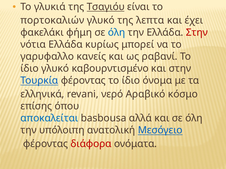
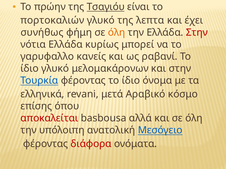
γλυκιά: γλυκιά -> πρώην (50, 7)
φακελάκι: φακελάκι -> συνήθως (42, 32)
όλη colour: blue -> orange (117, 32)
καβουρντισμένο: καβουρντισμένο -> μελομακάρονων (110, 69)
νερό: νερό -> μετά (112, 94)
αποκαλείται colour: blue -> red (49, 118)
